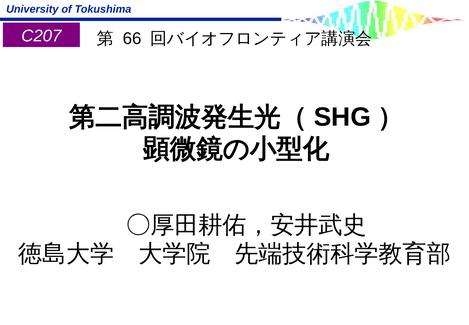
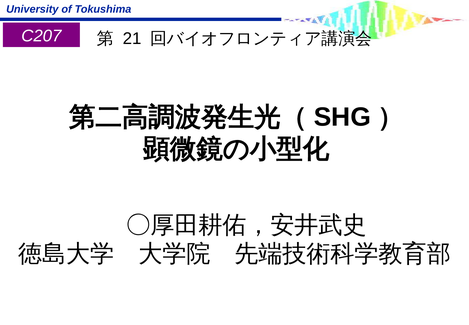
66: 66 -> 21 (132, 38)
